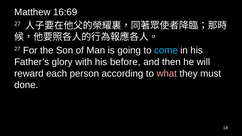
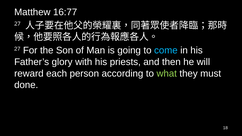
16:69: 16:69 -> 16:77 (65, 12)
before: before -> priests (125, 62)
what colour: pink -> light green (167, 74)
